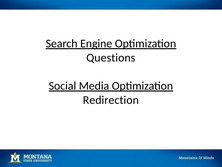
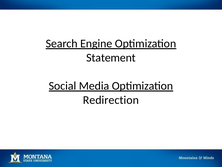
Questions: Questions -> Statement (111, 58)
